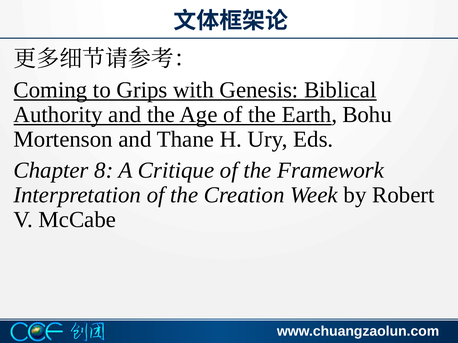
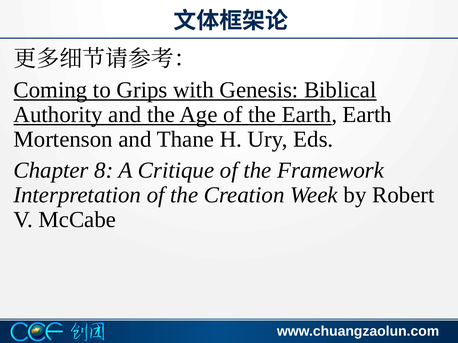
Earth Bohu: Bohu -> Earth (367, 115)
